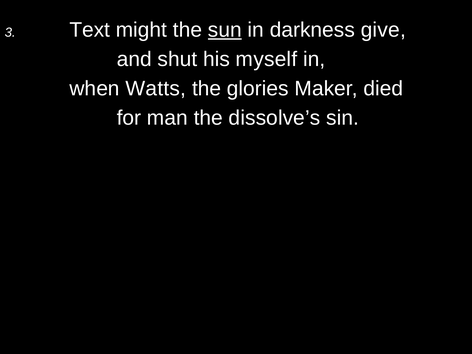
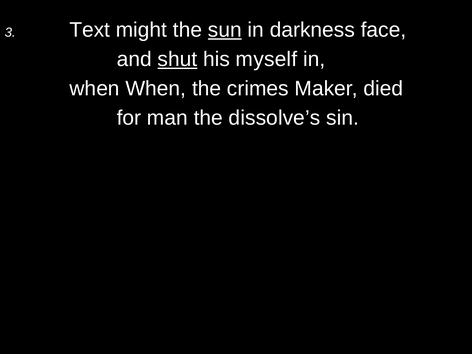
give: give -> face (383, 30)
shut underline: none -> present (177, 59)
when Watts: Watts -> When (156, 89)
glories: glories -> crimes (258, 89)
